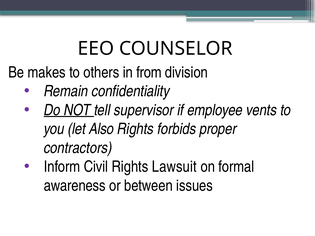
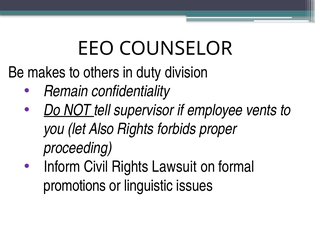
from: from -> duty (149, 72)
contractors: contractors -> proceeding (78, 148)
awareness: awareness -> promotions (75, 186)
between: between -> linguistic (148, 186)
